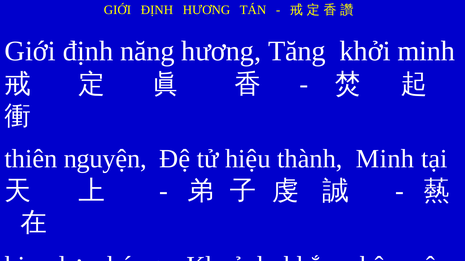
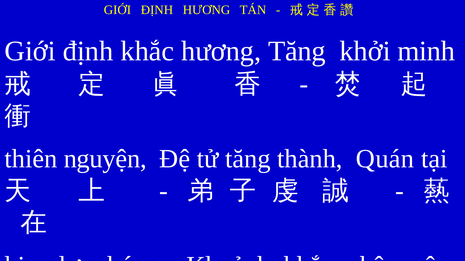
định năng: năng -> khắc (147, 51)
tử hiệu: hiệu -> tăng (248, 159)
thành Minh: Minh -> Quán (385, 159)
